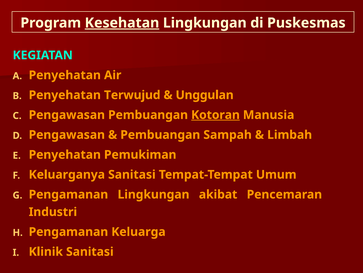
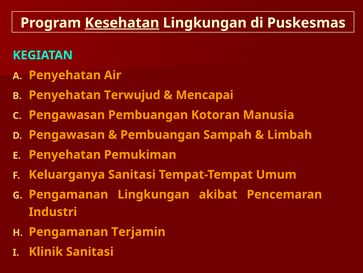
Unggulan: Unggulan -> Mencapai (205, 95)
Kotoran underline: present -> none (215, 115)
Keluarga: Keluarga -> Terjamin (138, 231)
